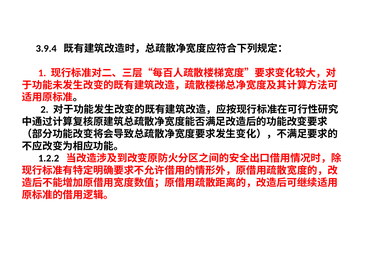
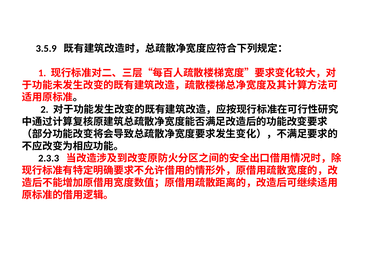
3.9.4: 3.9.4 -> 3.5.9 (46, 49)
1.2.2: 1.2.2 -> 2.3.3 (49, 159)
